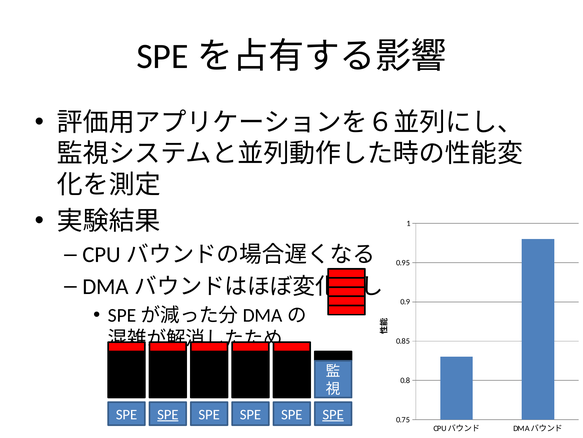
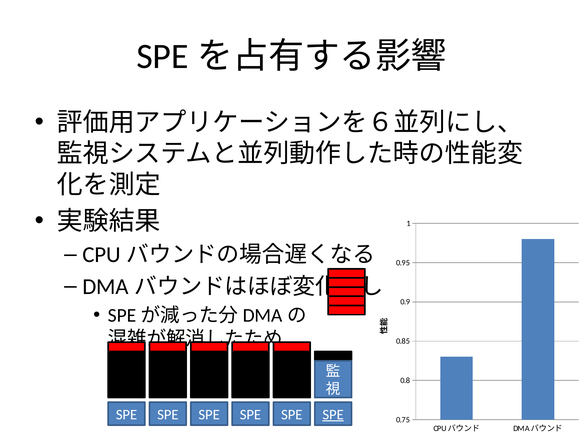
SPE underline: present -> none (168, 414)
